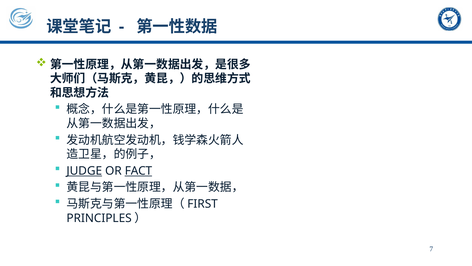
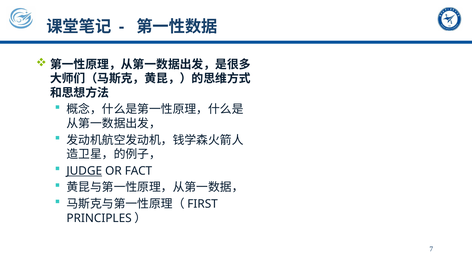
FACT underline: present -> none (138, 171)
